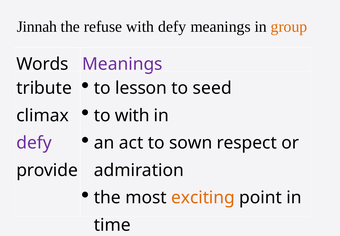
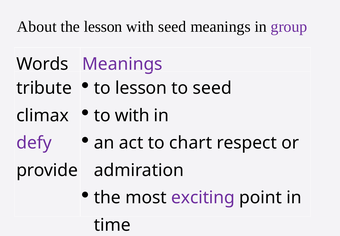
Jinnah: Jinnah -> About (37, 27)
the refuse: refuse -> lesson (103, 27)
with defy: defy -> seed (172, 27)
group colour: orange -> purple (289, 27)
sown: sown -> chart (191, 143)
exciting colour: orange -> purple (203, 197)
